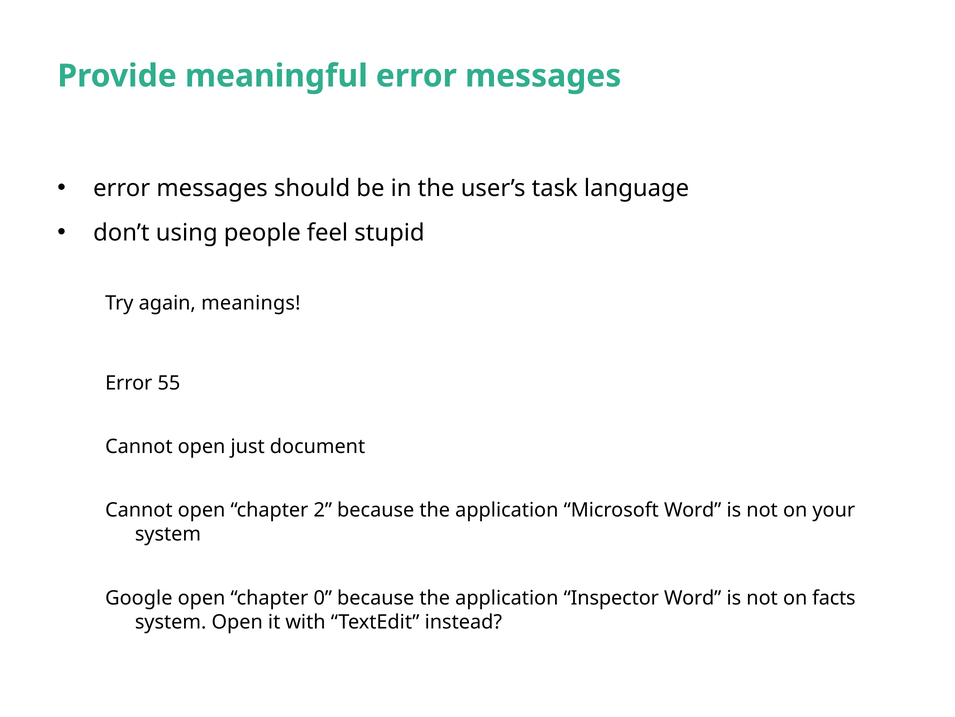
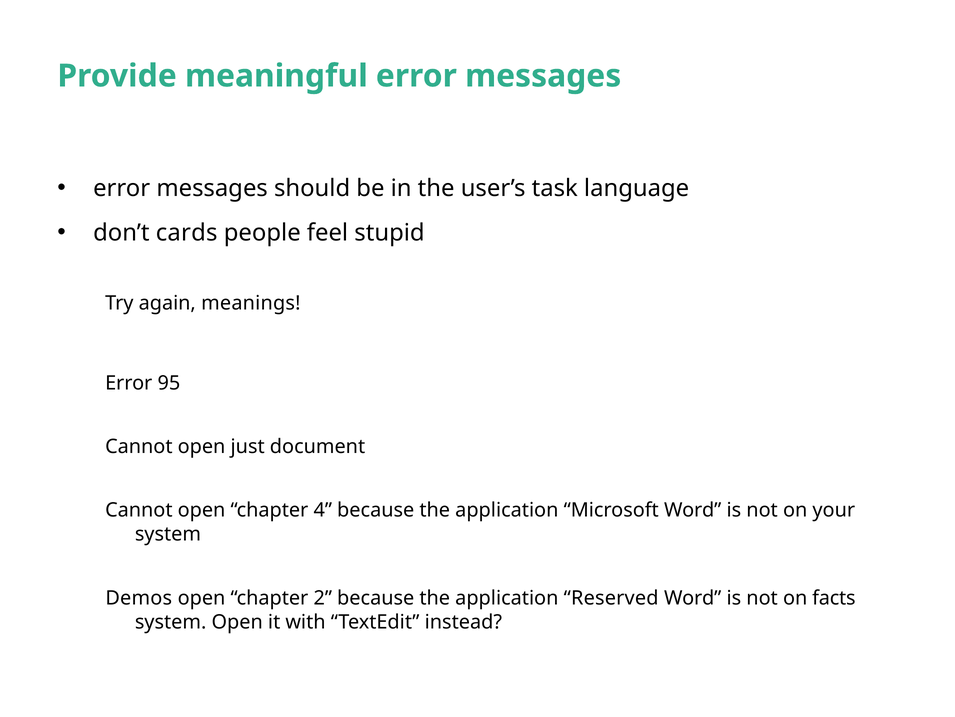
using: using -> cards (187, 232)
55: 55 -> 95 (169, 383)
2: 2 -> 4 (323, 510)
Google: Google -> Demos (139, 597)
0: 0 -> 2 (323, 597)
Inspector: Inspector -> Reserved (611, 597)
